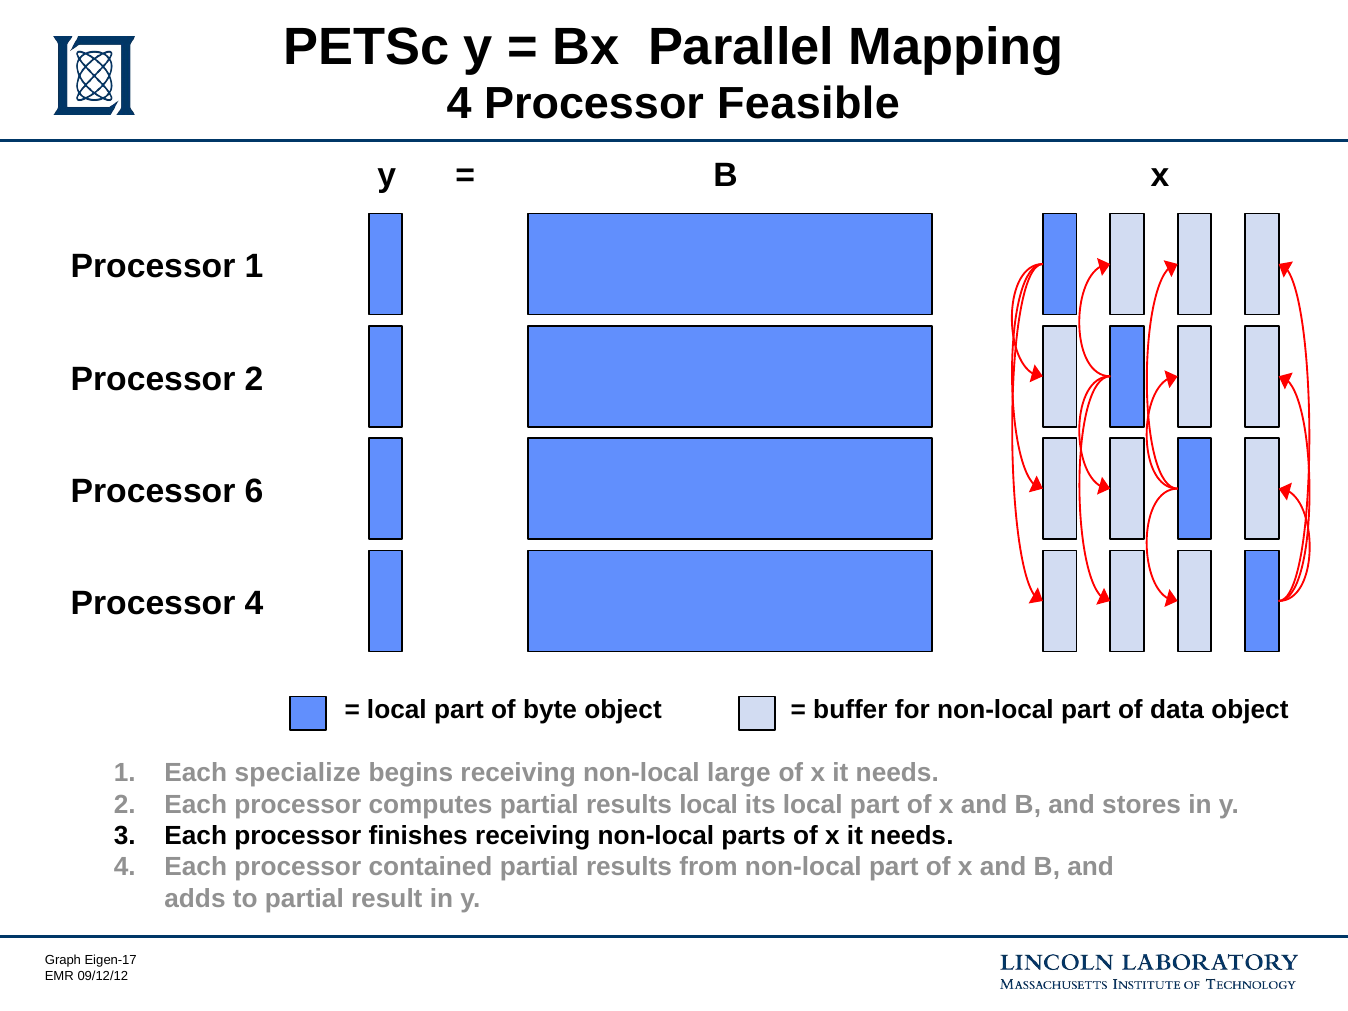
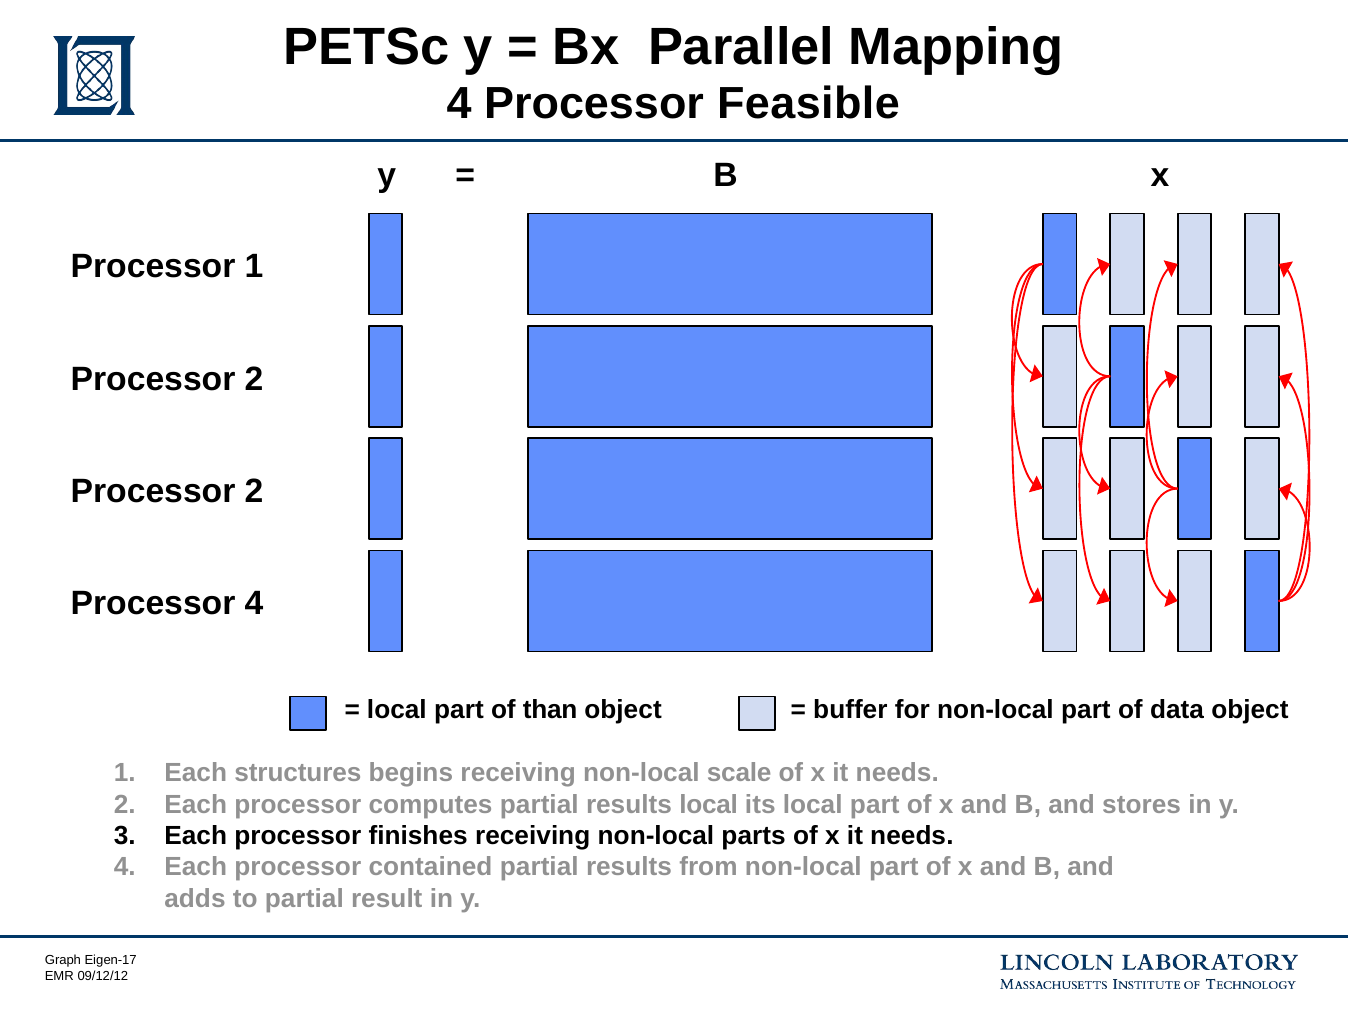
6: 6 -> 2 (254, 491)
byte: byte -> than (550, 709)
specialize: specialize -> structures (298, 773)
large: large -> scale (739, 773)
